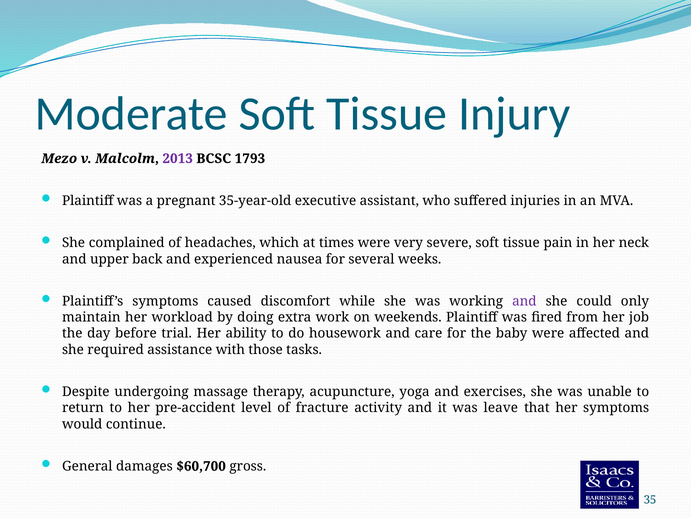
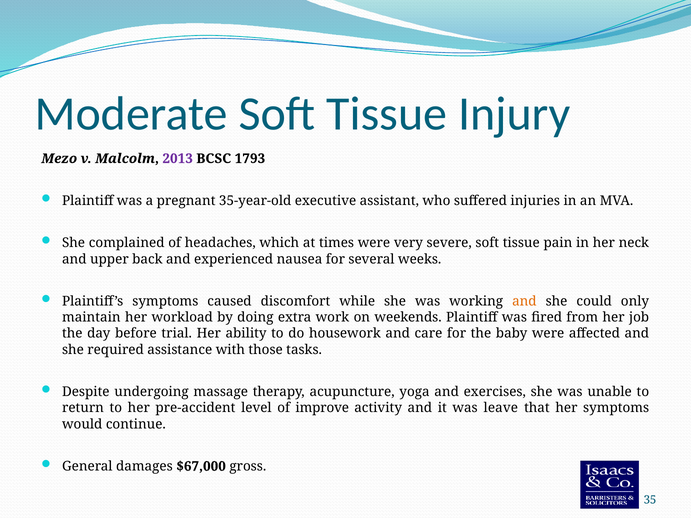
and colour: purple -> orange (524, 301)
fracture: fracture -> improve (322, 408)
$60,700: $60,700 -> $67,000 (201, 467)
